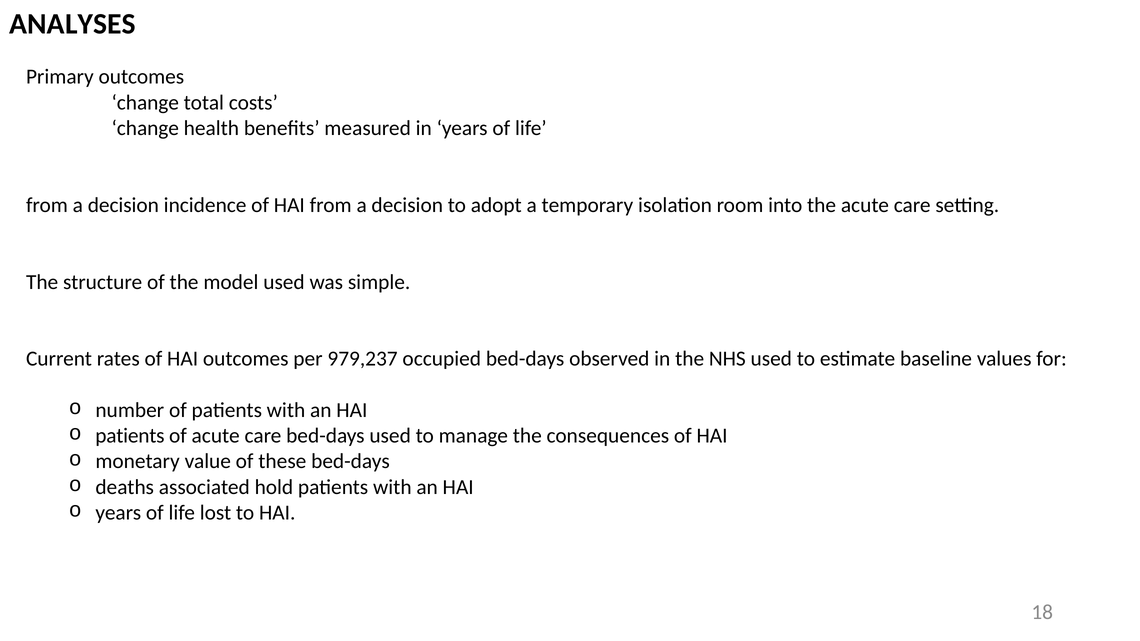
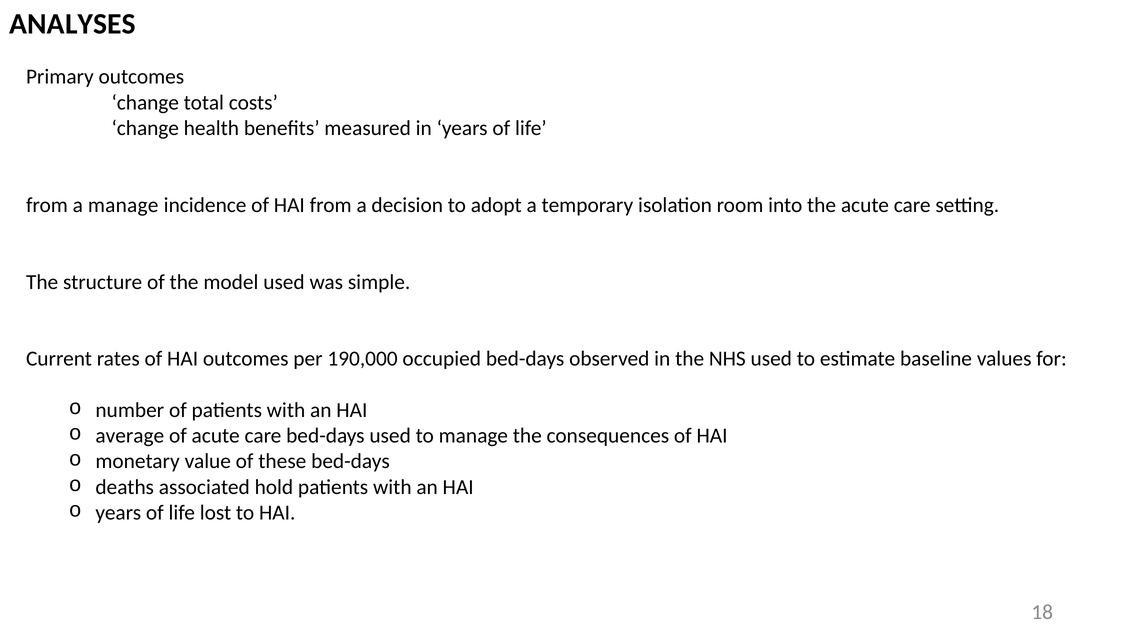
decision: decision -> manage (123, 205)
979,237: 979,237 -> 190,000 (363, 359)
patients: patients -> average (130, 436)
